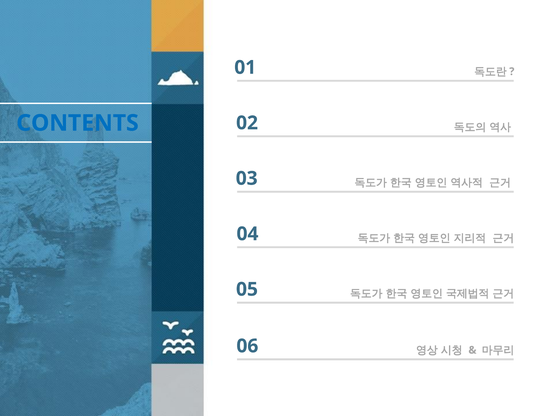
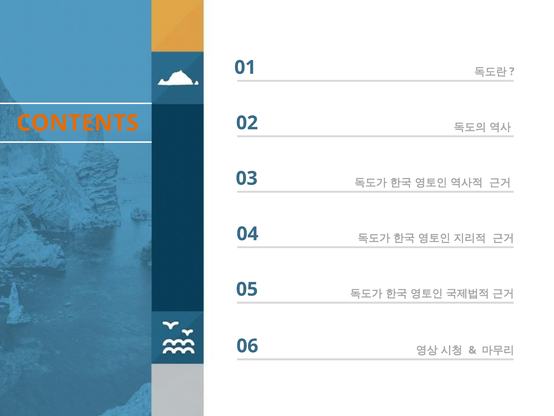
CONTENTS colour: blue -> orange (78, 123)
